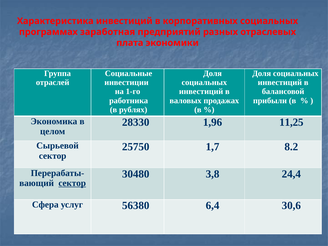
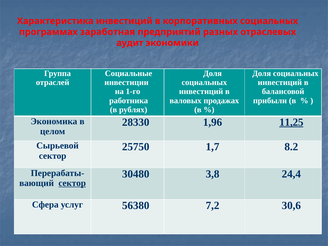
плата: плата -> аудит (130, 43)
11,25 underline: none -> present (291, 122)
6,4: 6,4 -> 7,2 (213, 206)
